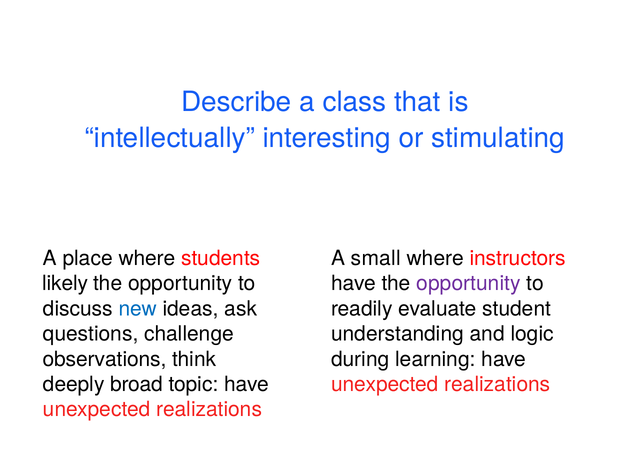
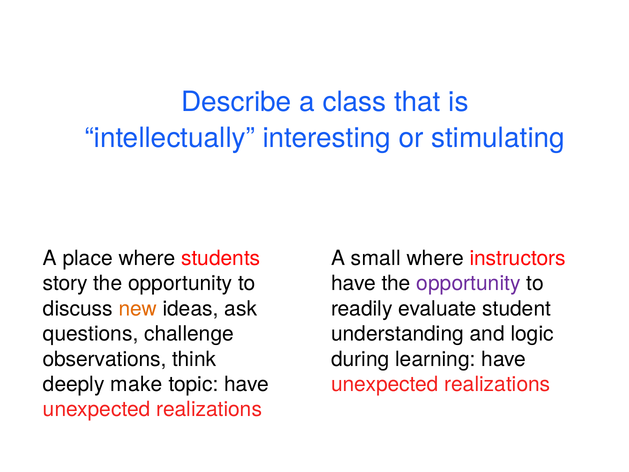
likely: likely -> story (65, 283)
new colour: blue -> orange (138, 309)
broad: broad -> make (136, 384)
